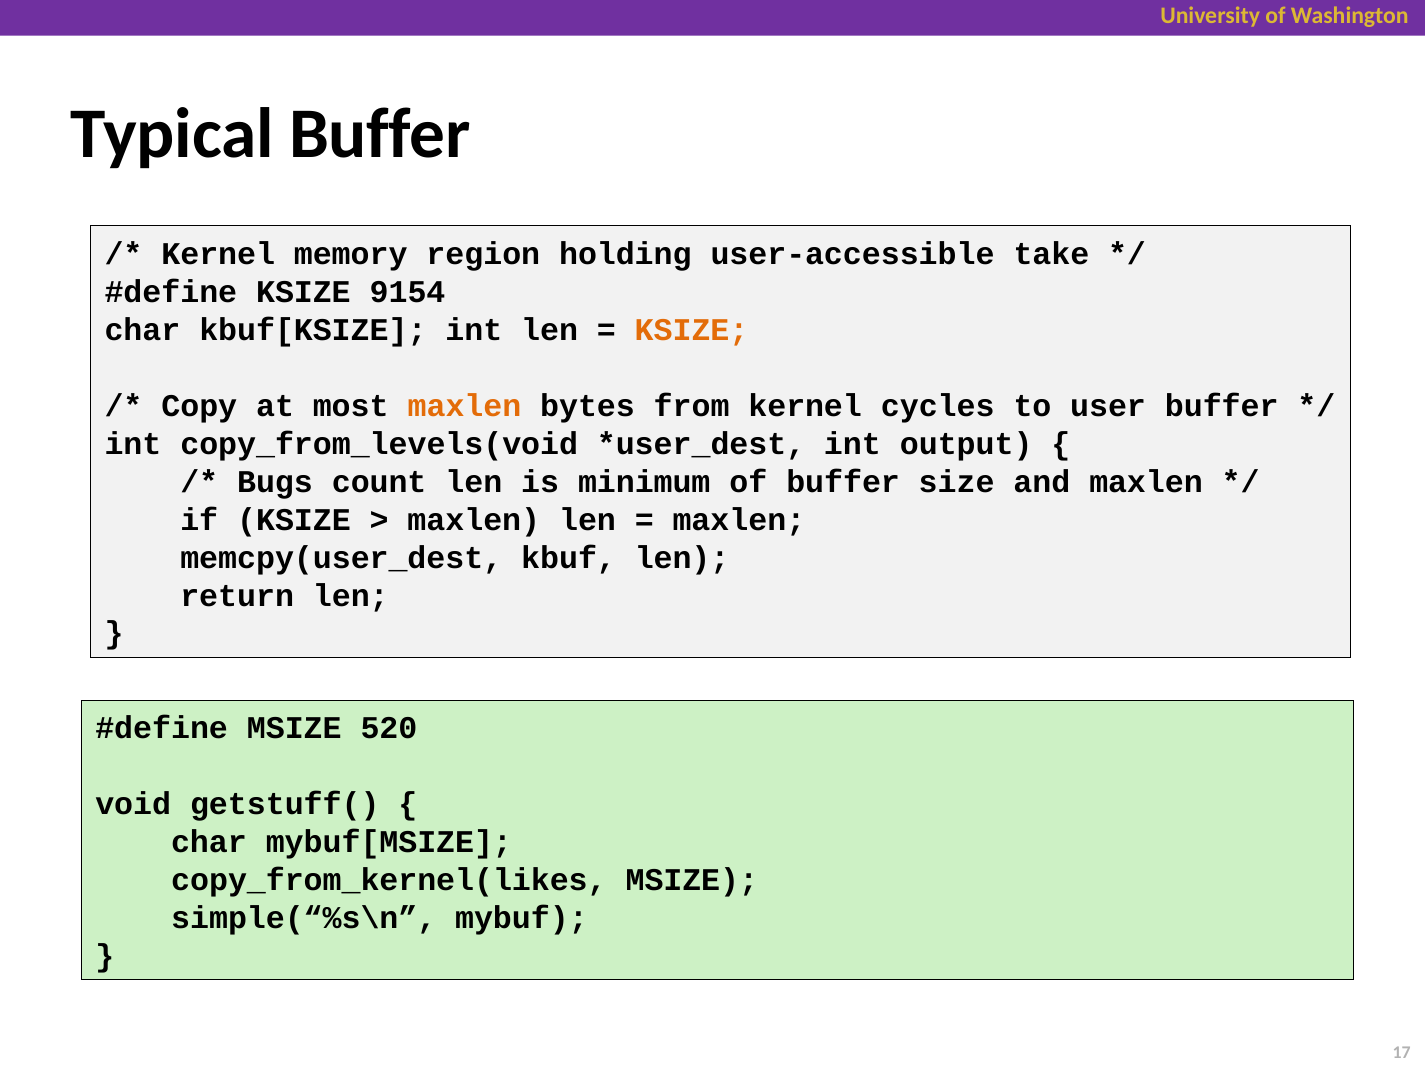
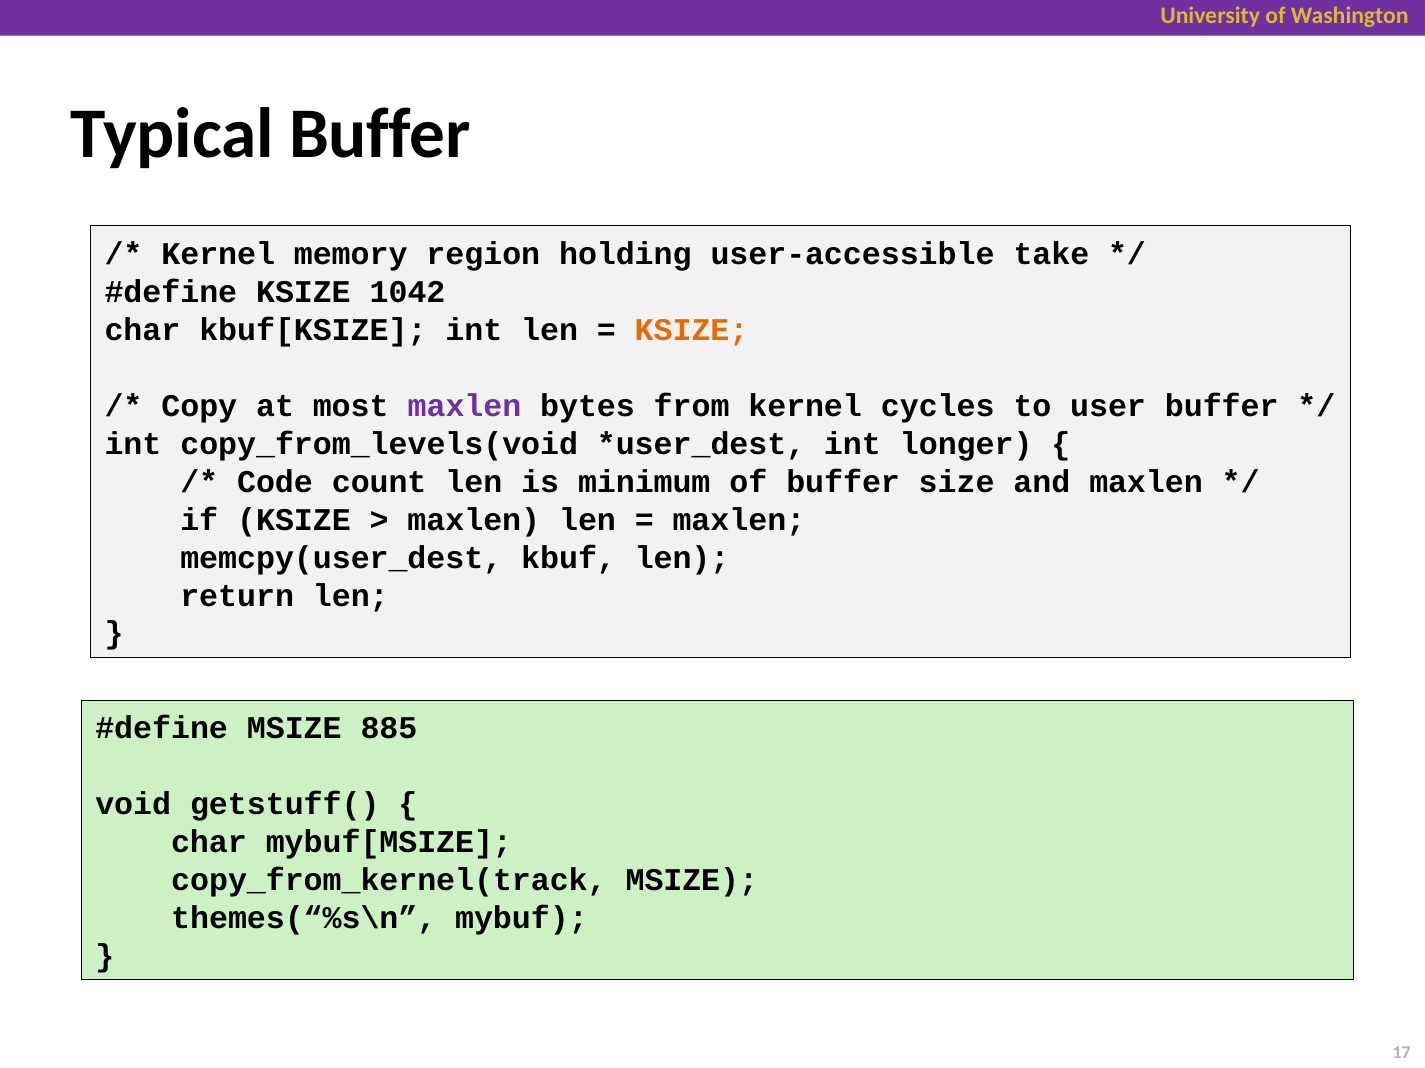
9154: 9154 -> 1042 (408, 292)
maxlen colour: orange -> purple (464, 406)
output: output -> longer (966, 444)
Bugs: Bugs -> Code (275, 482)
520: 520 -> 885 (389, 729)
copy_from_kernel(likes: copy_from_kernel(likes -> copy_from_kernel(track (389, 881)
simple(“%s\n: simple(“%s\n -> themes(“%s\n (304, 919)
